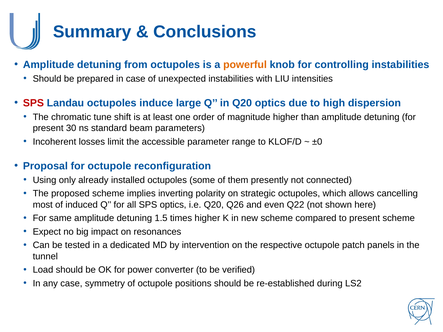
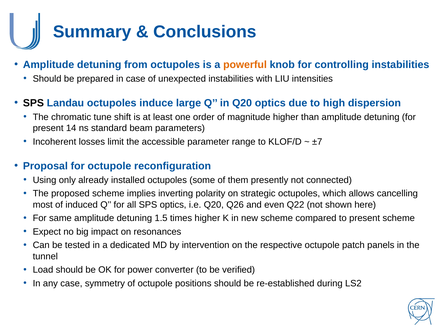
SPS colour: red -> black (33, 103)
30: 30 -> 14 (71, 128)
±0: ±0 -> ±7 (317, 142)
